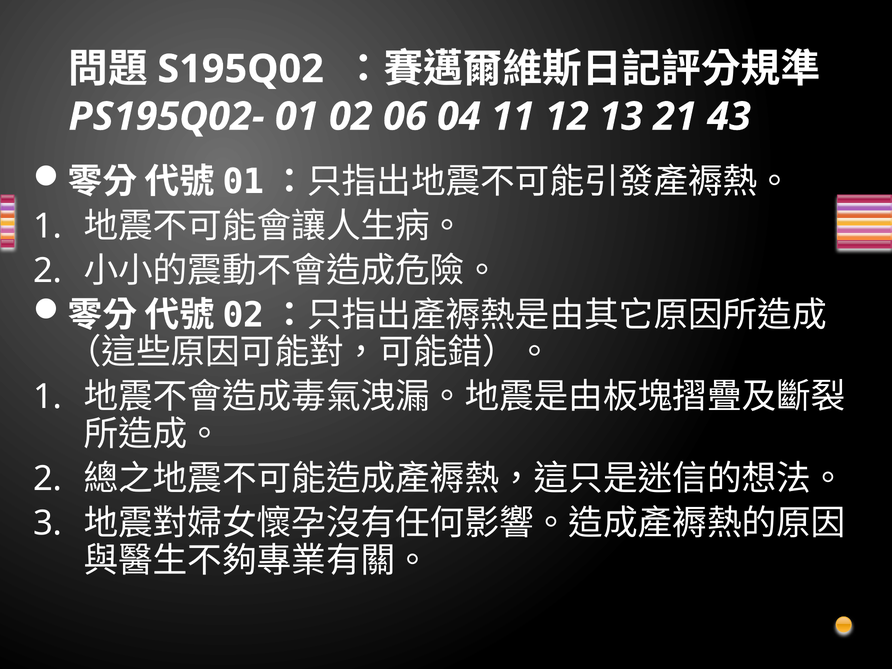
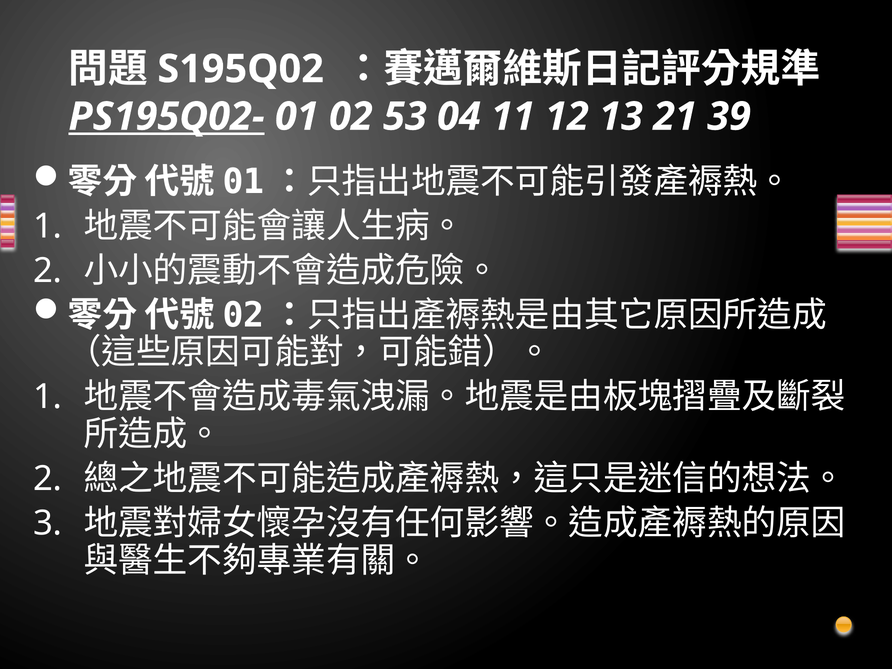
PS195Q02- underline: none -> present (167, 117)
06: 06 -> 53 (405, 117)
43: 43 -> 39 (729, 117)
